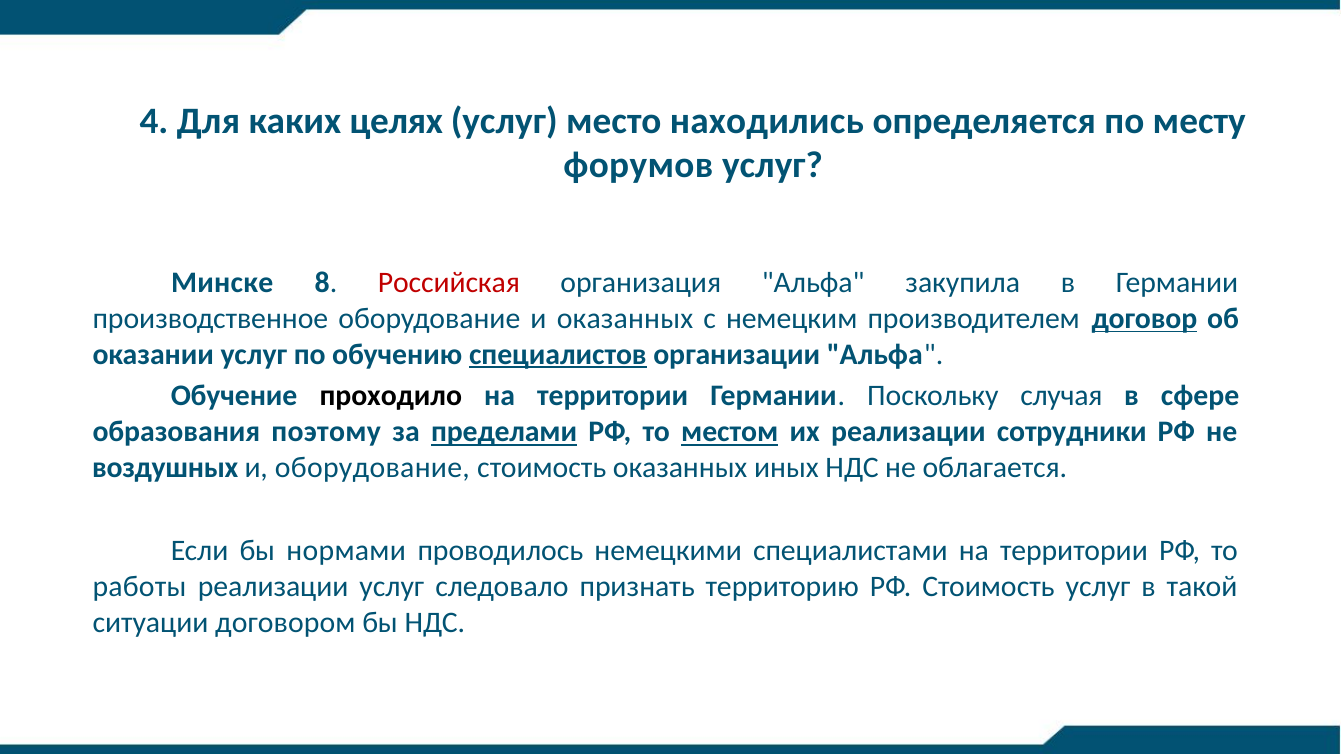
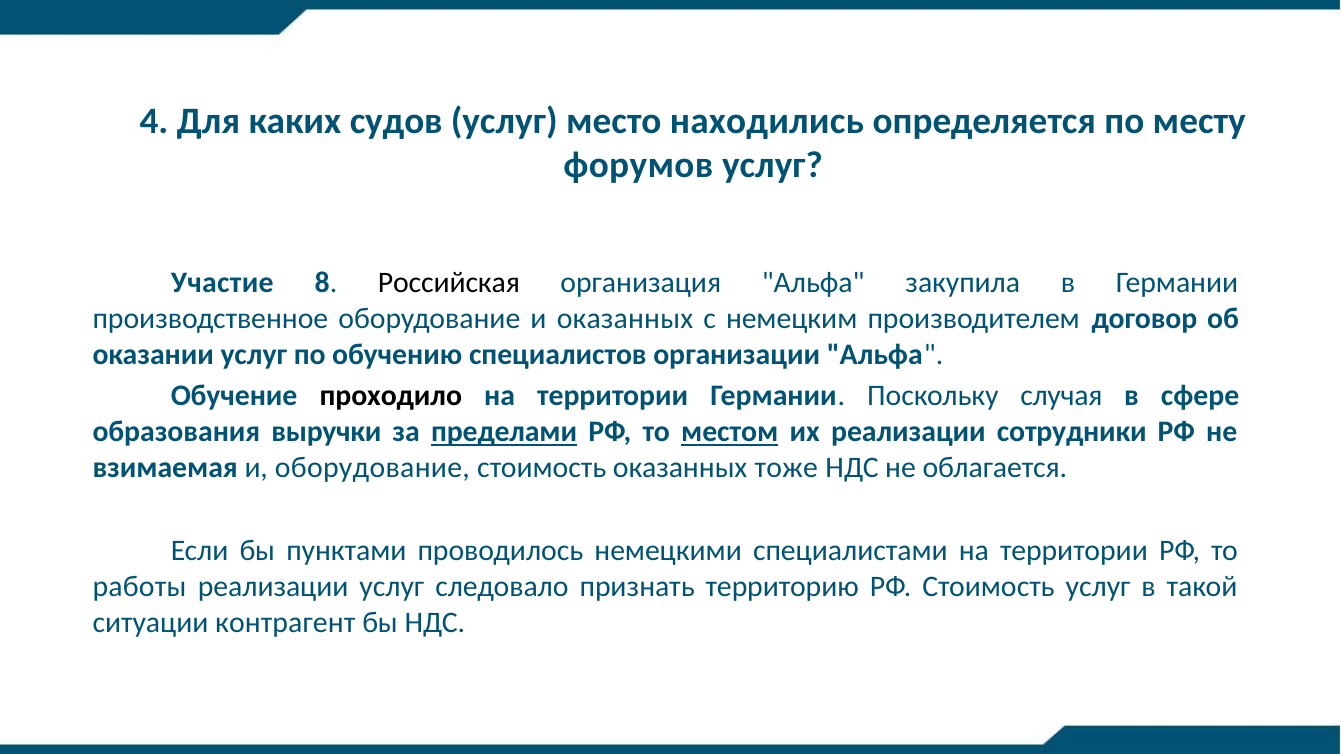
целях: целях -> судов (396, 121)
Минске: Минске -> Участие (222, 283)
Российская colour: red -> black (449, 283)
договор underline: present -> none (1144, 319)
специалистов underline: present -> none (558, 355)
поэтому: поэтому -> выручки (326, 432)
воздушных: воздушных -> взимаемая (165, 468)
иных: иных -> тоже (786, 468)
нормами: нормами -> пунктами (346, 551)
договором: договором -> контрагент (285, 623)
